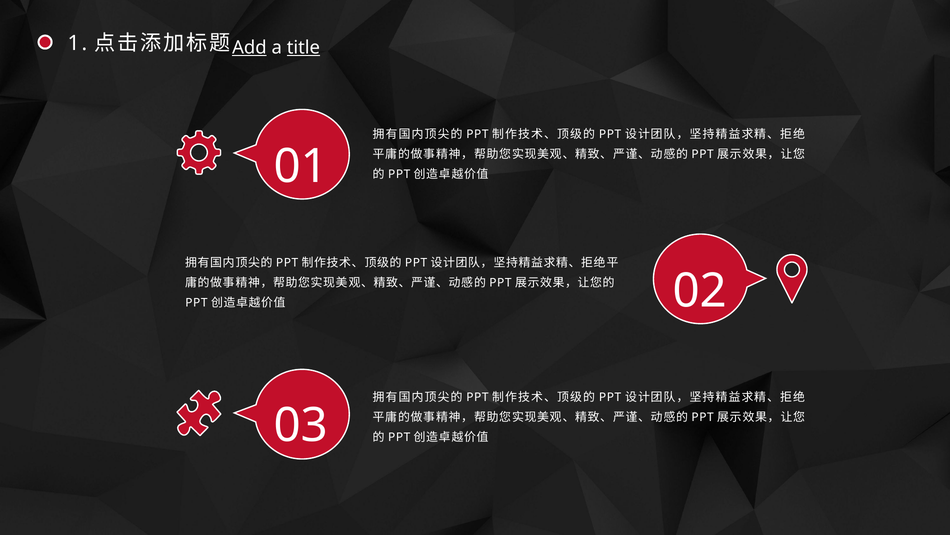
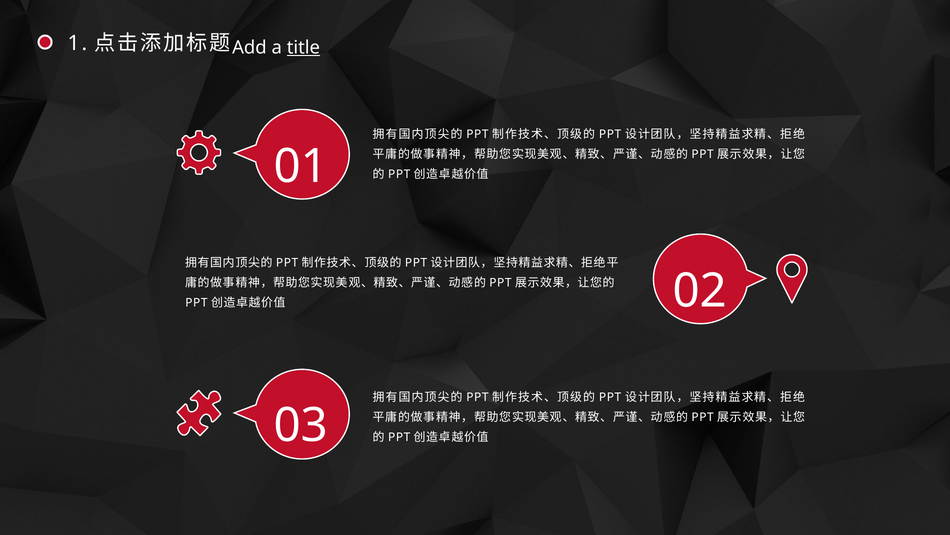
Add underline: present -> none (249, 48)
